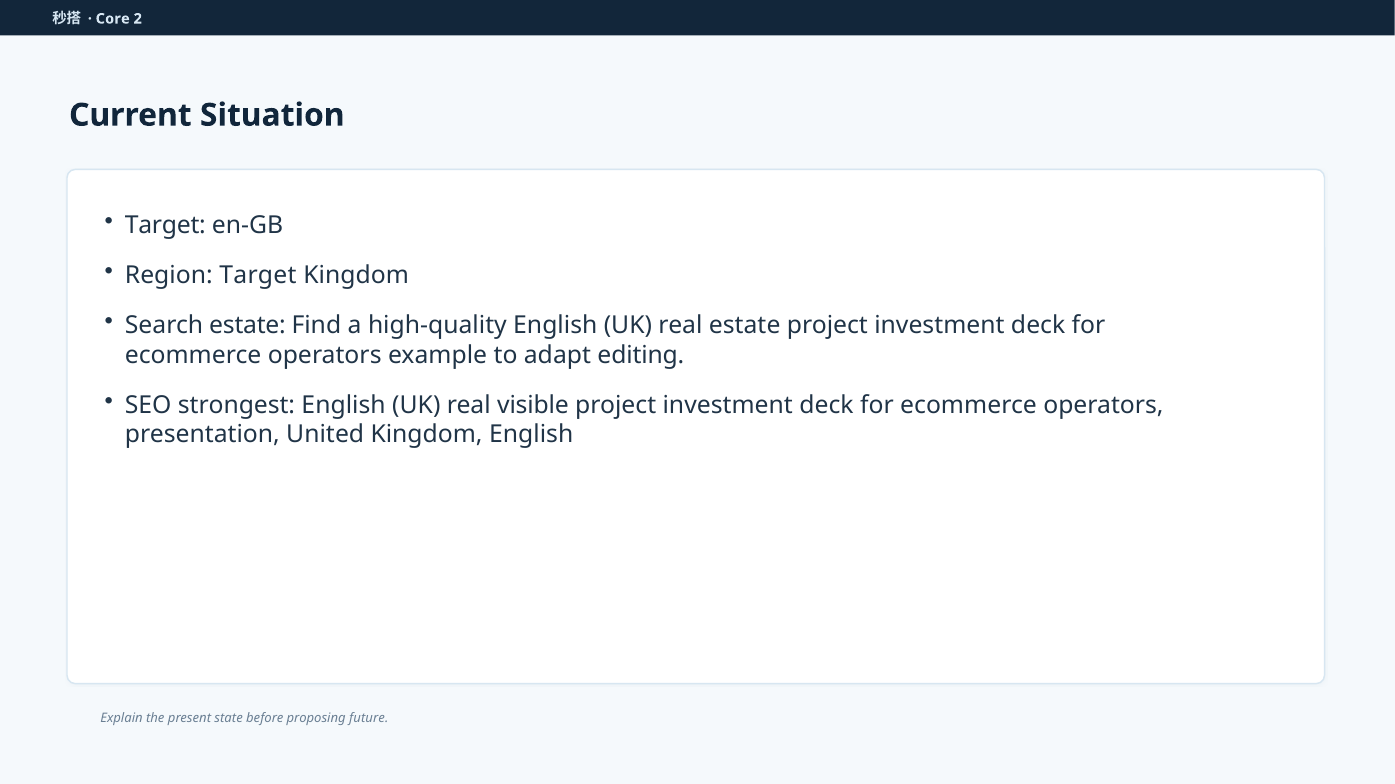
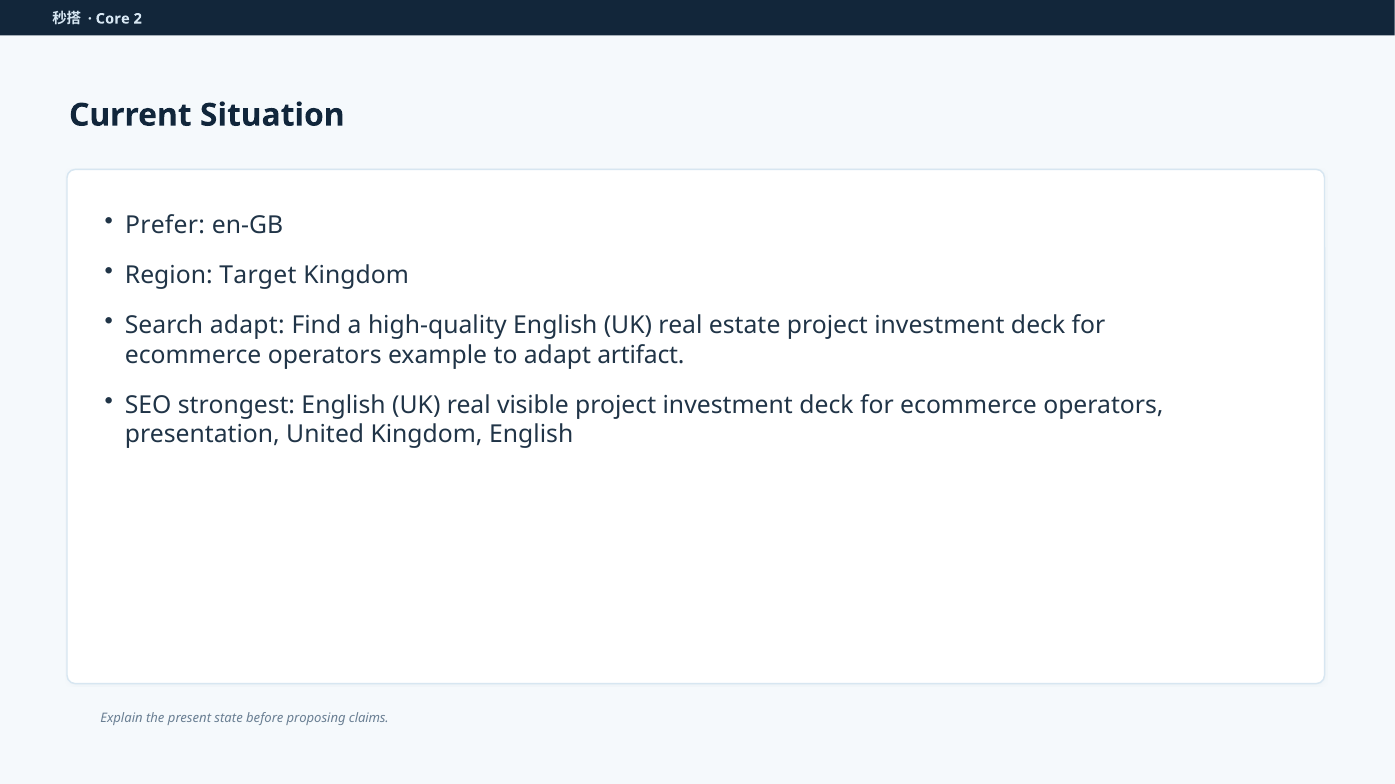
Target: Target -> Prefer (165, 226)
Search estate: estate -> adapt (247, 326)
editing: editing -> artifact (641, 355)
future: future -> claims (369, 719)
